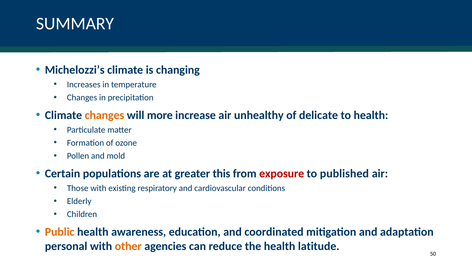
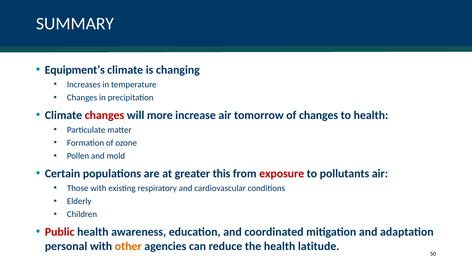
Michelozzi’s: Michelozzi’s -> Equipment’s (75, 70)
changes colour: orange -> red (104, 115)
unhealthy: unhealthy -> tomorrow (259, 115)
of delicate: delicate -> changes (319, 115)
published: published -> pollutants (344, 173)
Public colour: orange -> red (60, 231)
